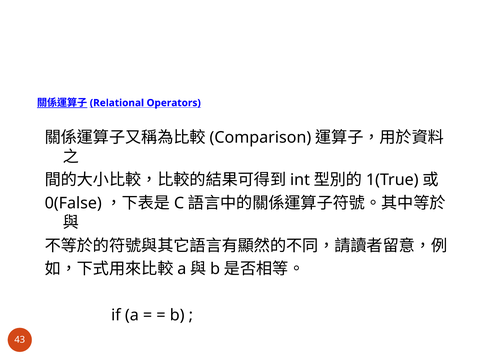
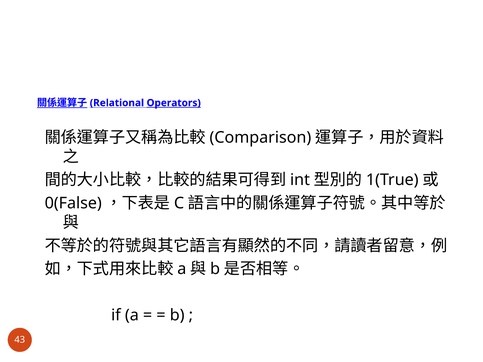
Operators underline: none -> present (174, 103)
